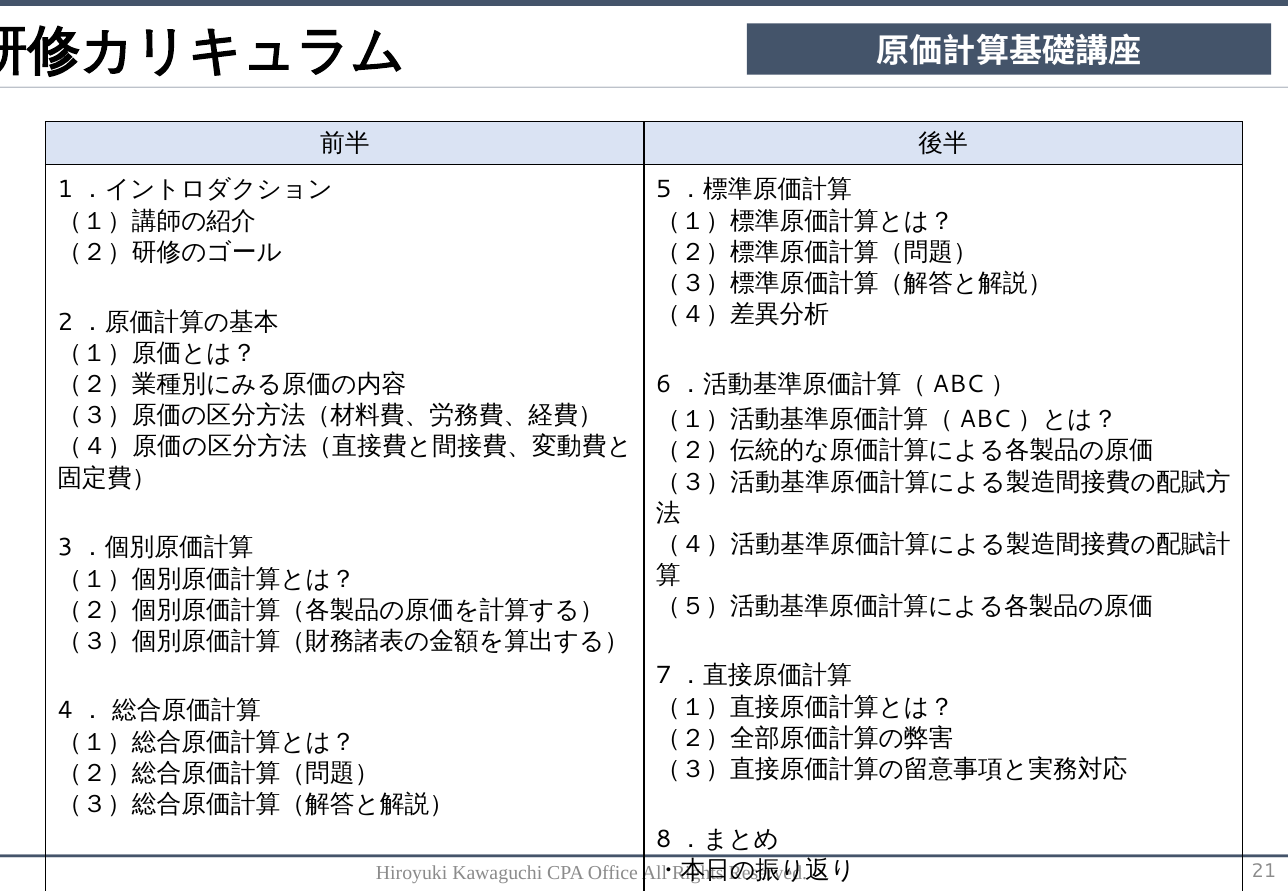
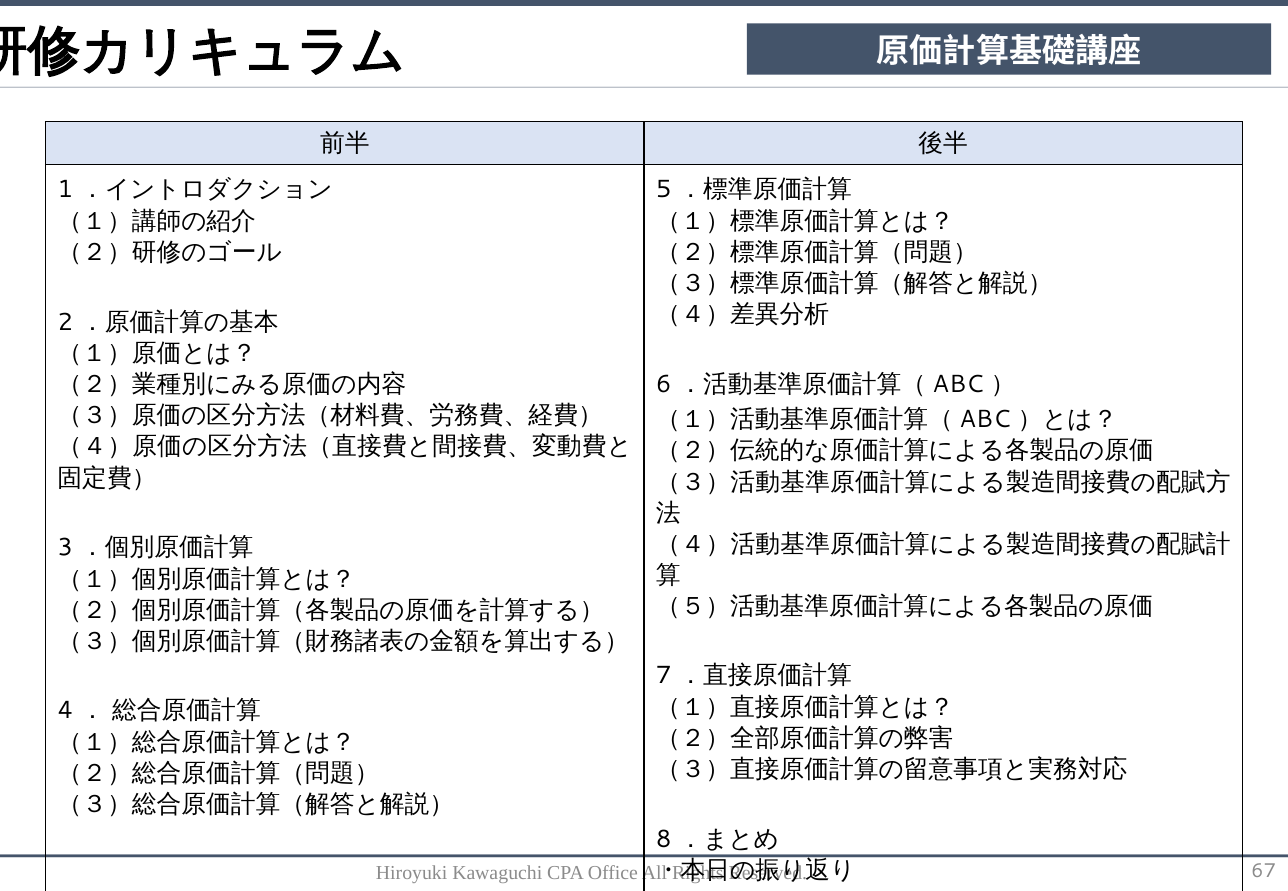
21: 21 -> 67 (1264, 871)
